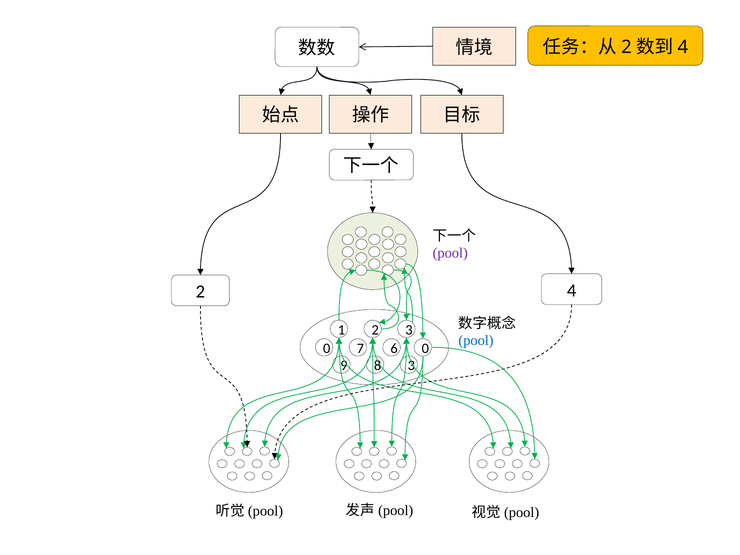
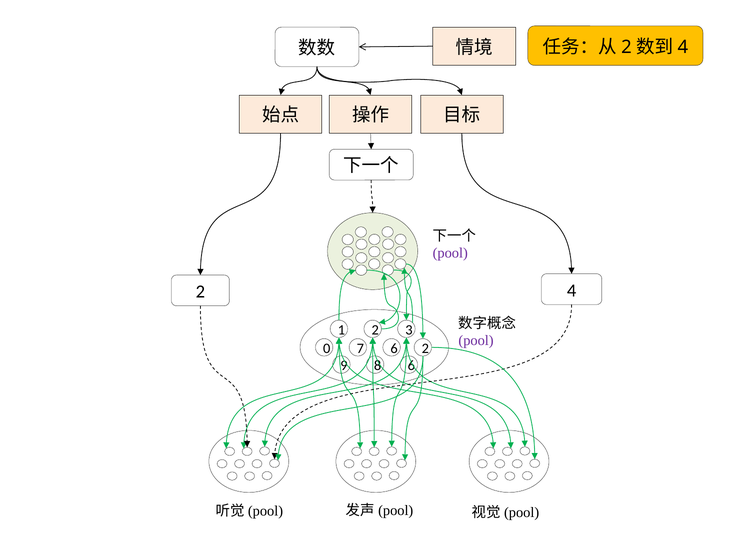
pool colour: blue -> purple (476, 341)
0 0: 0 -> 2 (425, 348)
9 3: 3 -> 6 (411, 366)
